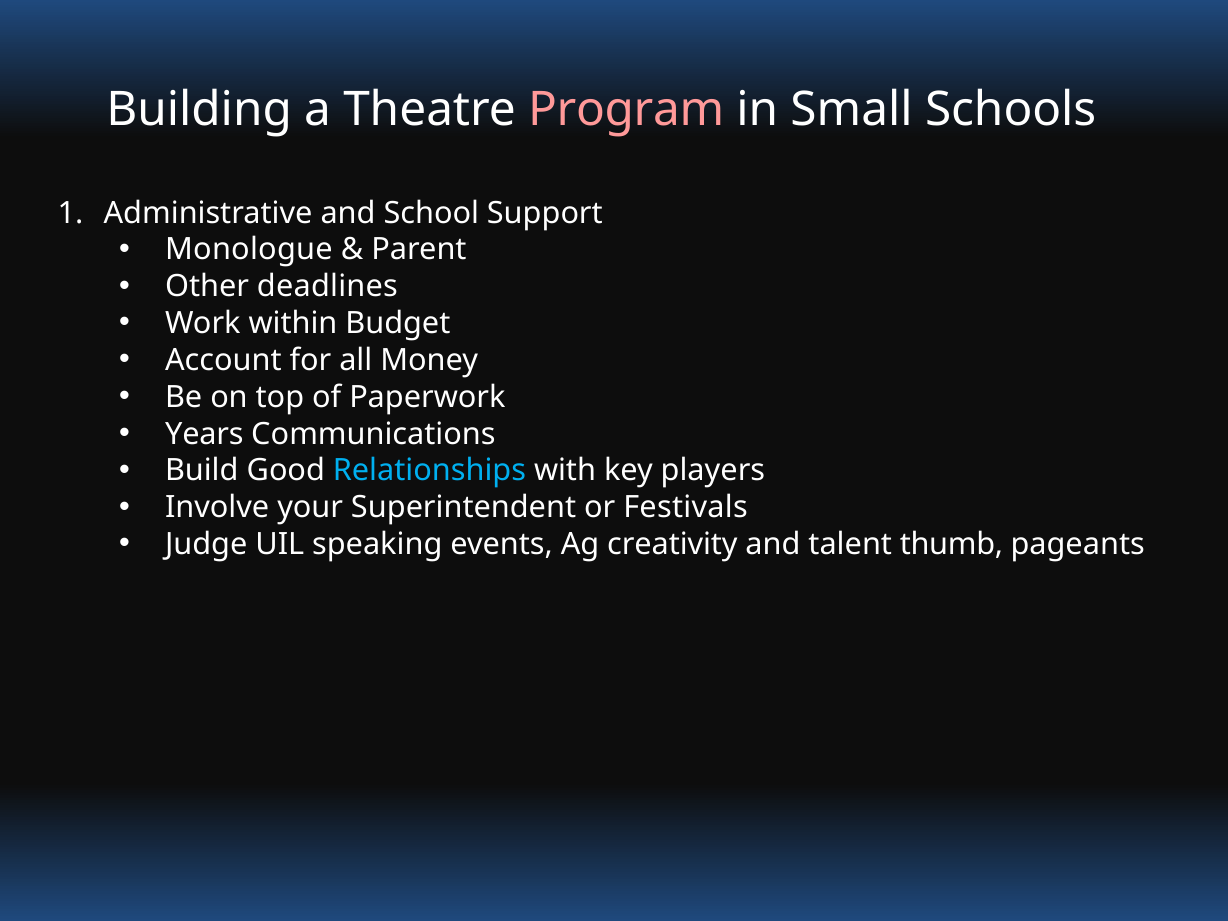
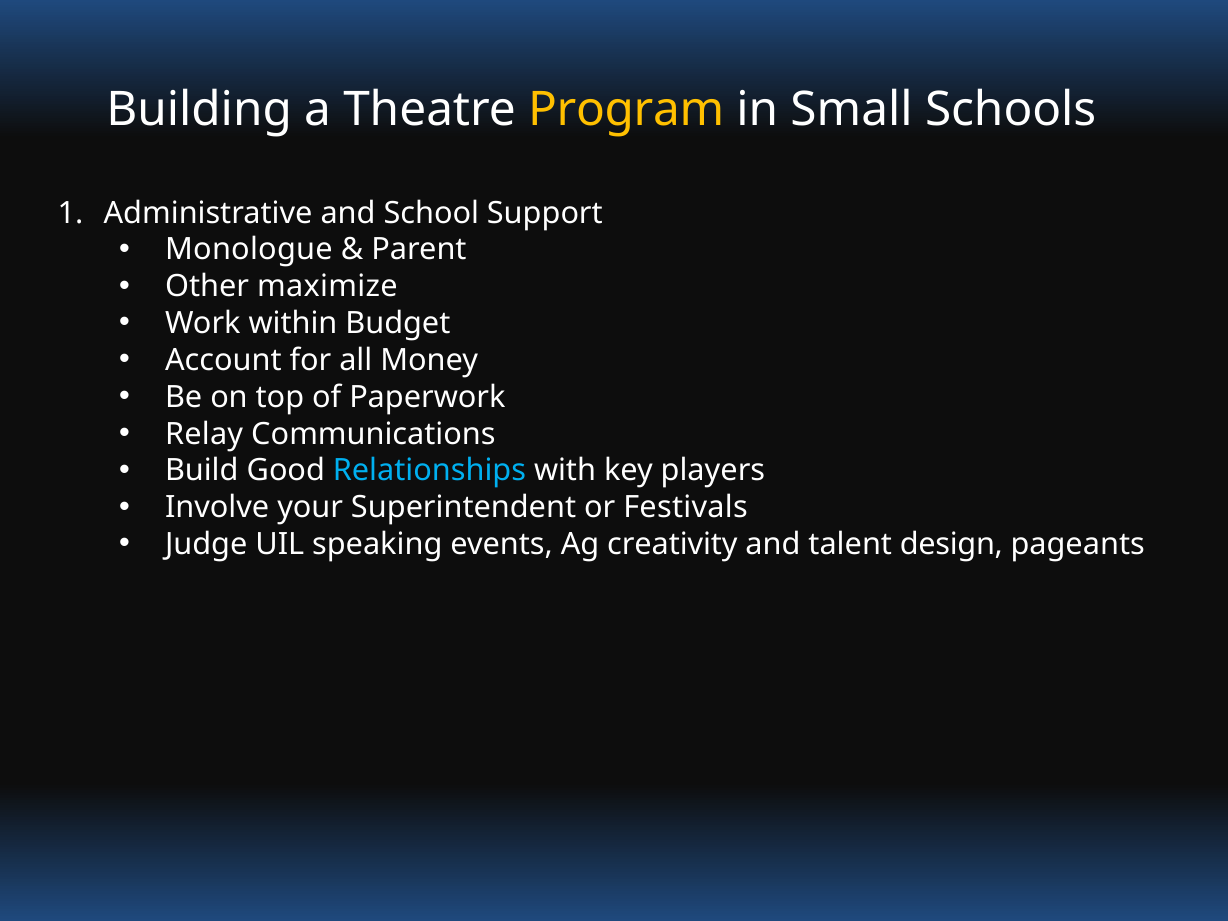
Program colour: pink -> yellow (626, 110)
deadlines: deadlines -> maximize (327, 287)
Years: Years -> Relay (204, 434)
thumb: thumb -> design (951, 544)
